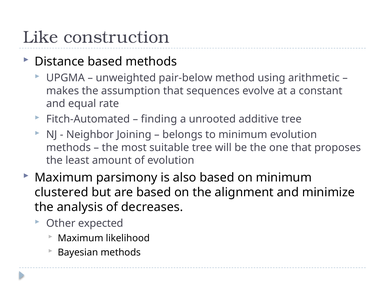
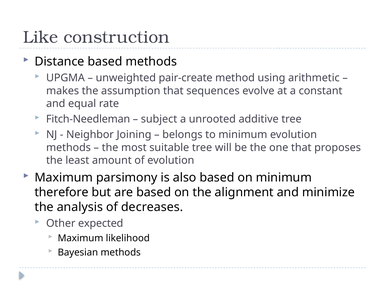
pair-below: pair-below -> pair-create (186, 78)
Fitch-Automated: Fitch-Automated -> Fitch-Needleman (88, 119)
finding: finding -> subject (159, 119)
clustered: clustered -> therefore (62, 192)
